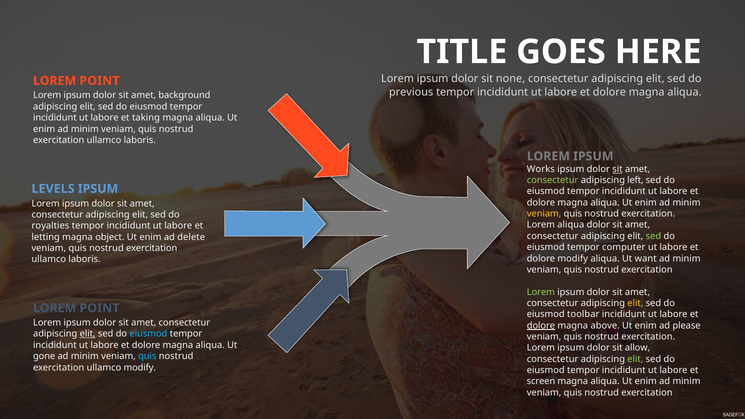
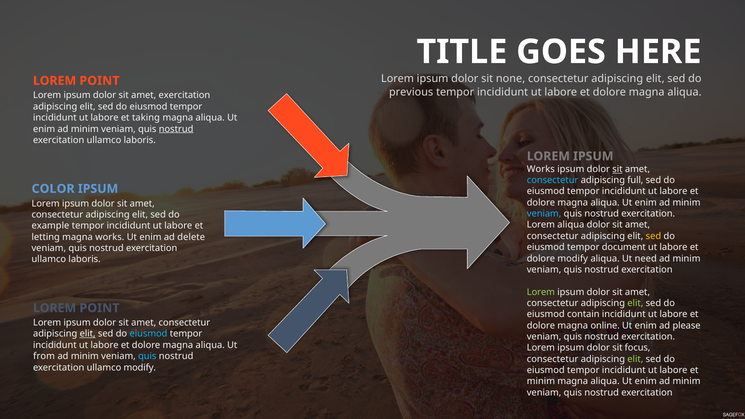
amet background: background -> exercitation (184, 95)
nostrud underline: none -> present (176, 129)
consectetur colour: light green -> light blue (553, 180)
left: left -> full (635, 180)
LEVELS: LEVELS -> COLOR (53, 189)
veniam colour: yellow -> light blue (544, 214)
royalties: royalties -> example (50, 226)
sed colour: light green -> yellow (653, 236)
magna object: object -> works (110, 237)
computer: computer -> document (624, 247)
want: want -> need (646, 258)
elit colour: yellow -> light green (635, 303)
toolbar: toolbar -> contain (583, 314)
dolore underline: present -> none (541, 326)
above: above -> online (605, 326)
allow: allow -> focus (637, 348)
gone: gone -> from (44, 356)
screen: screen -> minim (541, 381)
